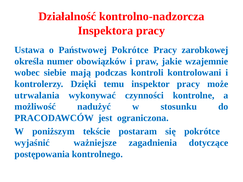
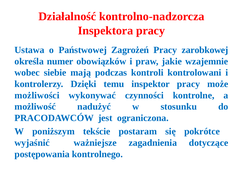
Państwowej Pokrótce: Pokrótce -> Zagrożeń (130, 50)
utrwalania: utrwalania -> możliwości (37, 95)
